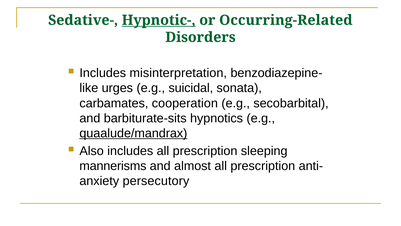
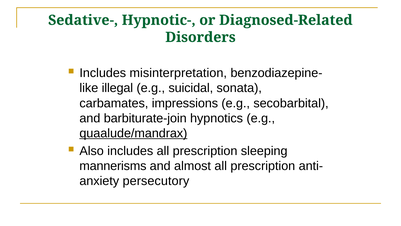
Hypnotic- underline: present -> none (159, 20)
Occurring-Related: Occurring-Related -> Diagnosed-Related (286, 20)
urges: urges -> illegal (117, 88)
cooperation: cooperation -> impressions (185, 103)
barbiturate-sits: barbiturate-sits -> barbiturate-join (145, 118)
